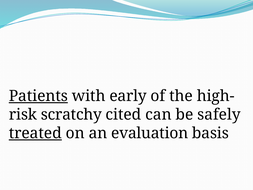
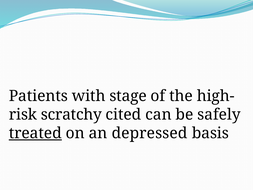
Patients underline: present -> none (38, 96)
early: early -> stage (128, 96)
evaluation: evaluation -> depressed (149, 133)
